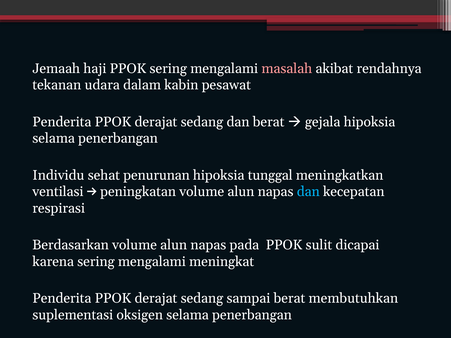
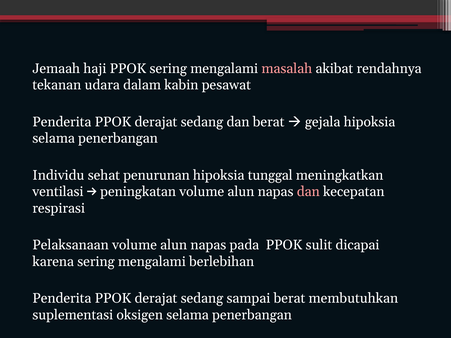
dan colour: light blue -> pink (308, 192)
Berdasarkan: Berdasarkan -> Pelaksanaan (71, 245)
meningkat: meningkat -> berlebihan (222, 262)
